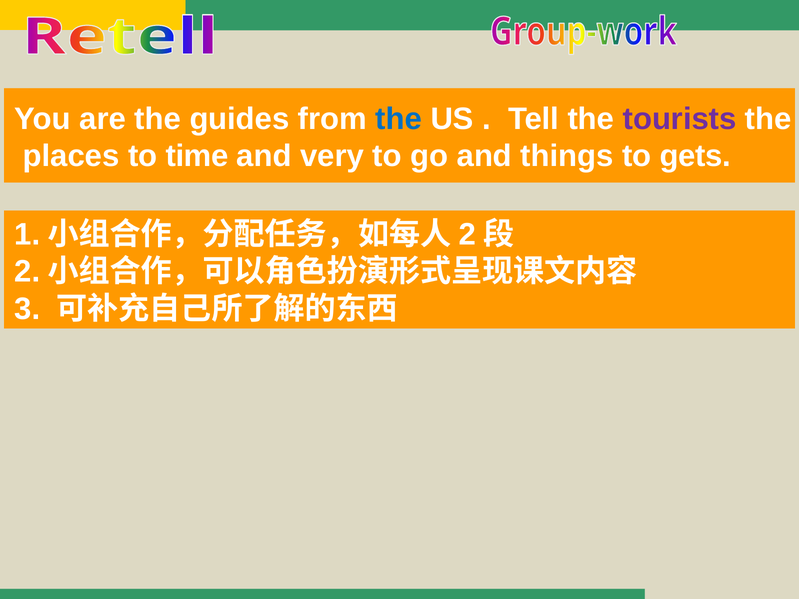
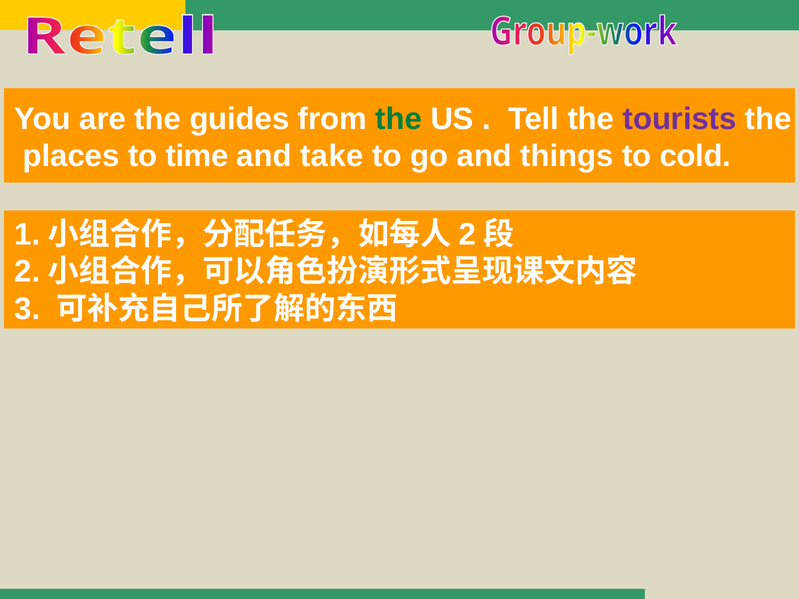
the colour: blue -> green (399, 119)
very: very -> take (332, 156)
gets: gets -> cold (695, 156)
